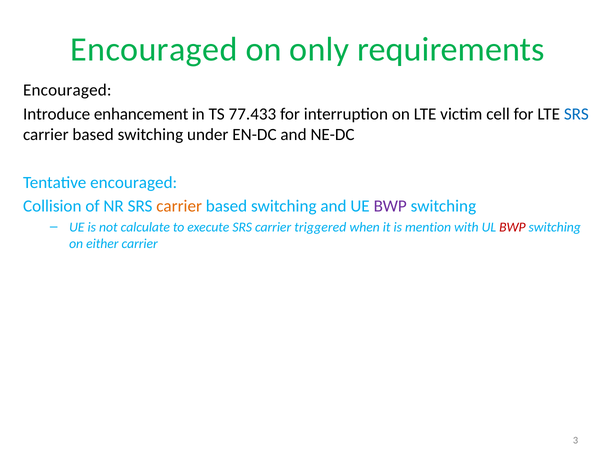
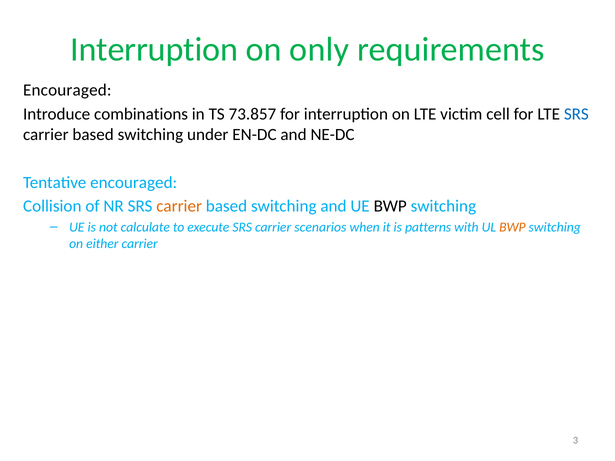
Encouraged: Encouraged -> Interruption (154, 49)
enhancement: enhancement -> combinations (141, 114)
77.433: 77.433 -> 73.857 (252, 114)
BWP colour: purple -> black (390, 206)
triggered: triggered -> scenarios (320, 227)
mention: mention -> patterns (428, 227)
BWP colour: red -> orange (512, 227)
